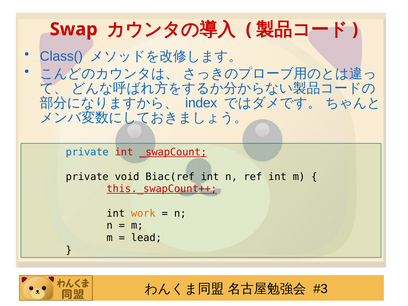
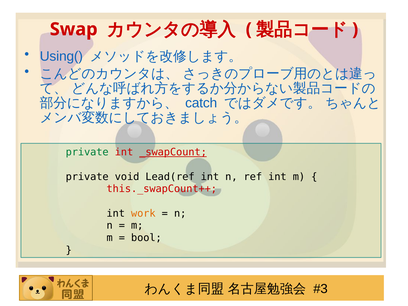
Class(: Class( -> Using( (61, 56)
index: index -> catch (201, 103)
private colour: blue -> green (87, 152)
Biac(ref: Biac(ref -> Lead(ref (170, 177)
this._swapCount++ underline: present -> none (162, 189)
lead: lead -> bool (146, 238)
